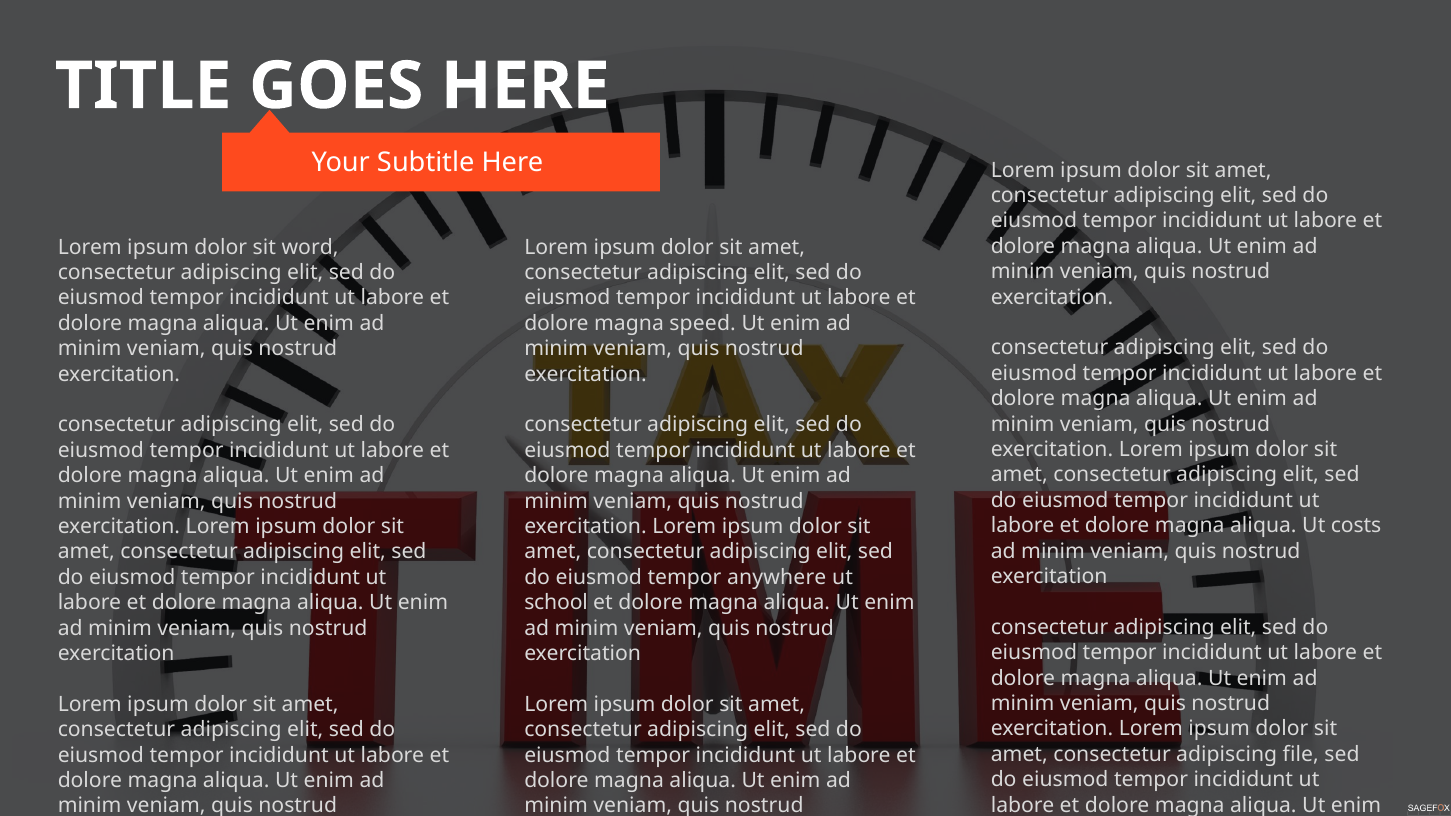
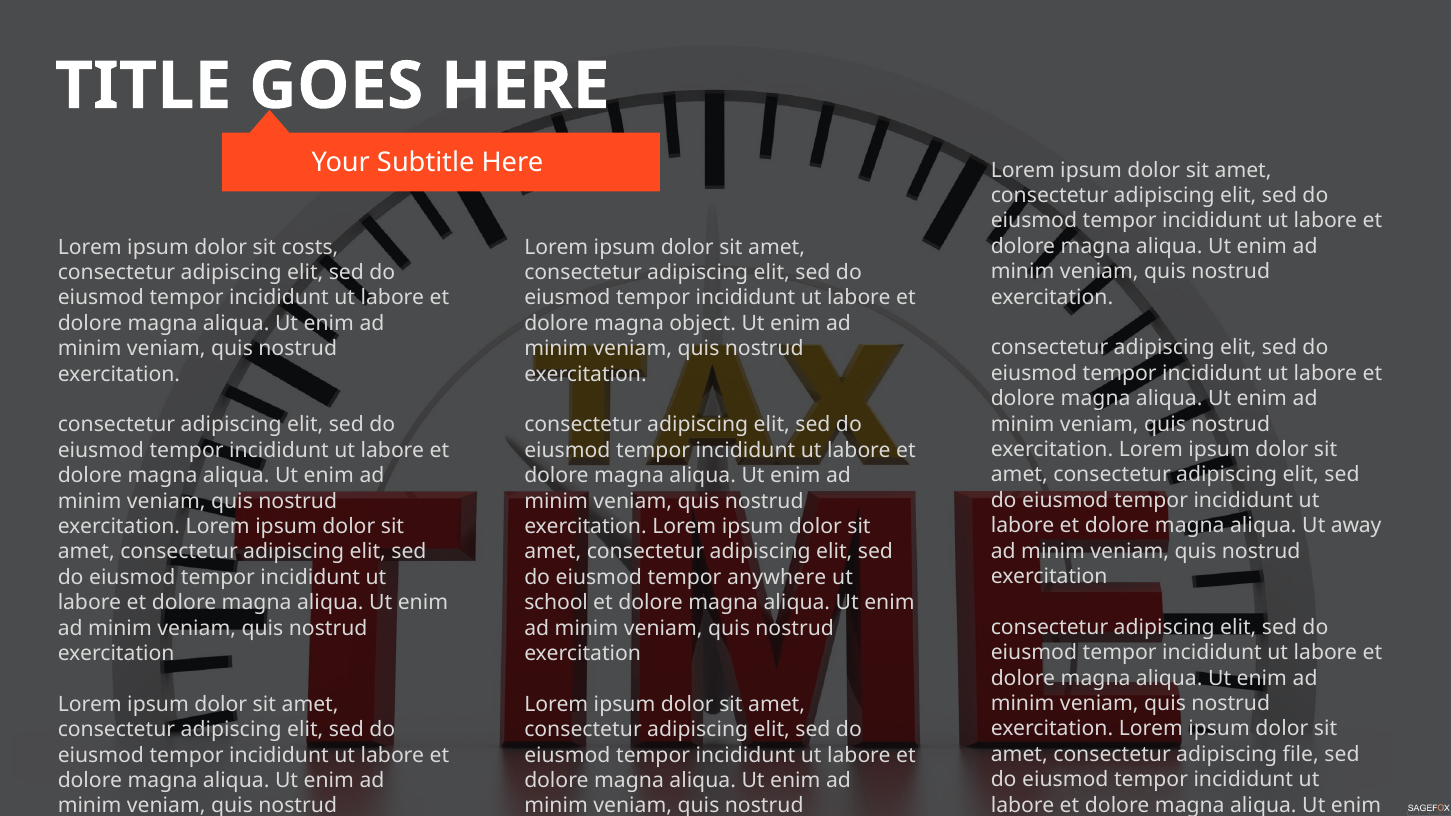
word: word -> costs (310, 247)
speed: speed -> object (703, 323)
costs: costs -> away (1356, 526)
